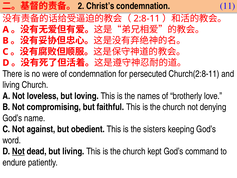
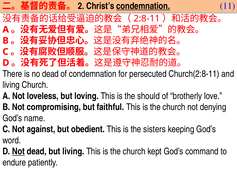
condemnation underline: none -> present (143, 6)
no were: were -> dead (50, 74)
names: names -> should (148, 96)
